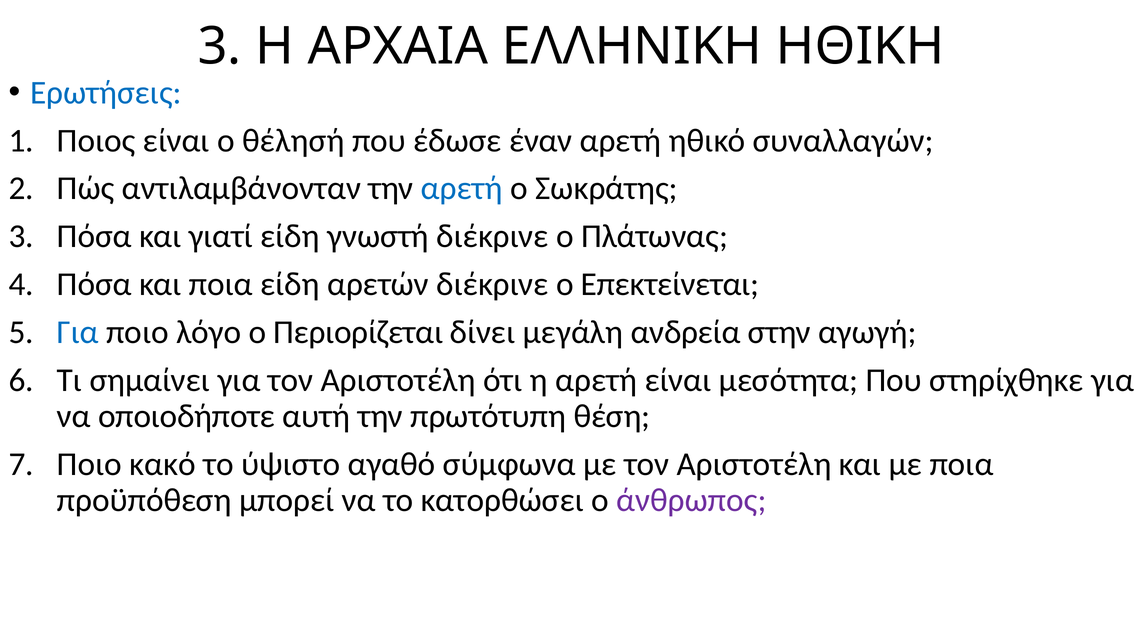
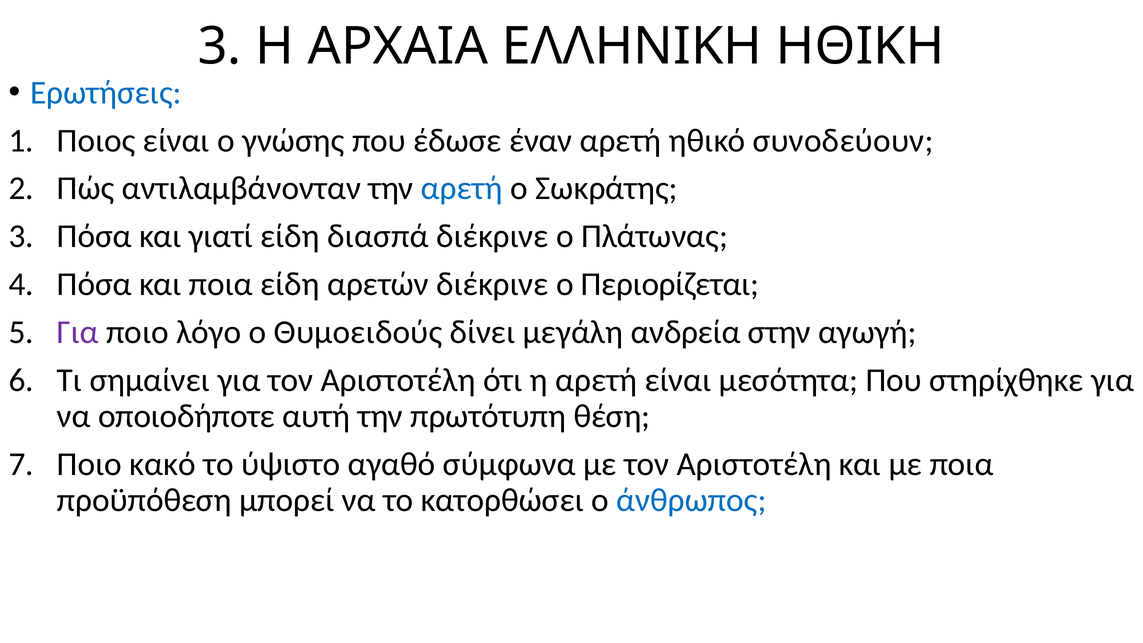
θέλησή: θέλησή -> γνώσης (293, 141)
συναλλαγών: συναλλαγών -> συνοδεύουν (843, 141)
γνωστή: γνωστή -> διασπά (378, 236)
Επεκτείνεται: Επεκτείνεται -> Περιορίζεται (670, 284)
Για colour: blue -> purple (78, 332)
Περιορίζεται: Περιορίζεται -> Θυμοειδούς (358, 332)
άνθρωπος colour: purple -> blue (691, 500)
